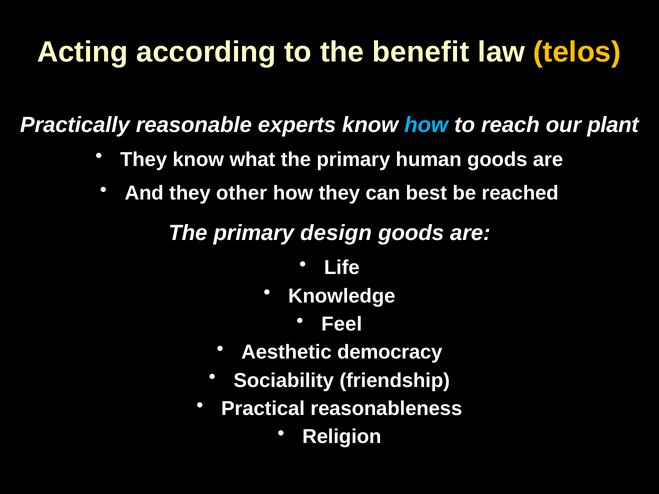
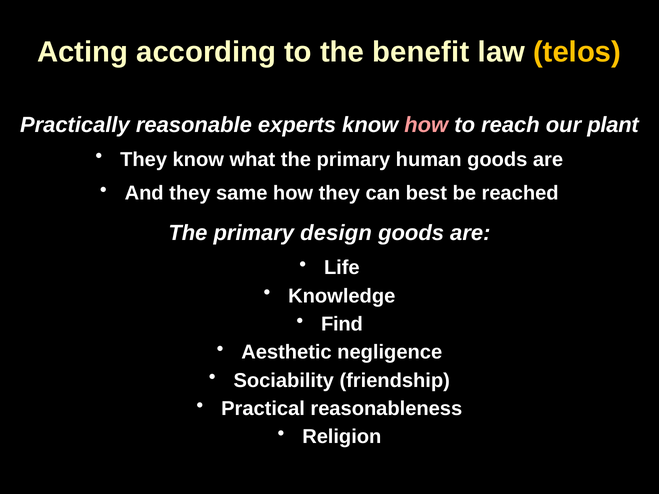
how colour: light blue -> pink (426, 125)
other: other -> same (242, 193)
Feel: Feel -> Find (342, 324)
democracy: democracy -> negligence (390, 353)
